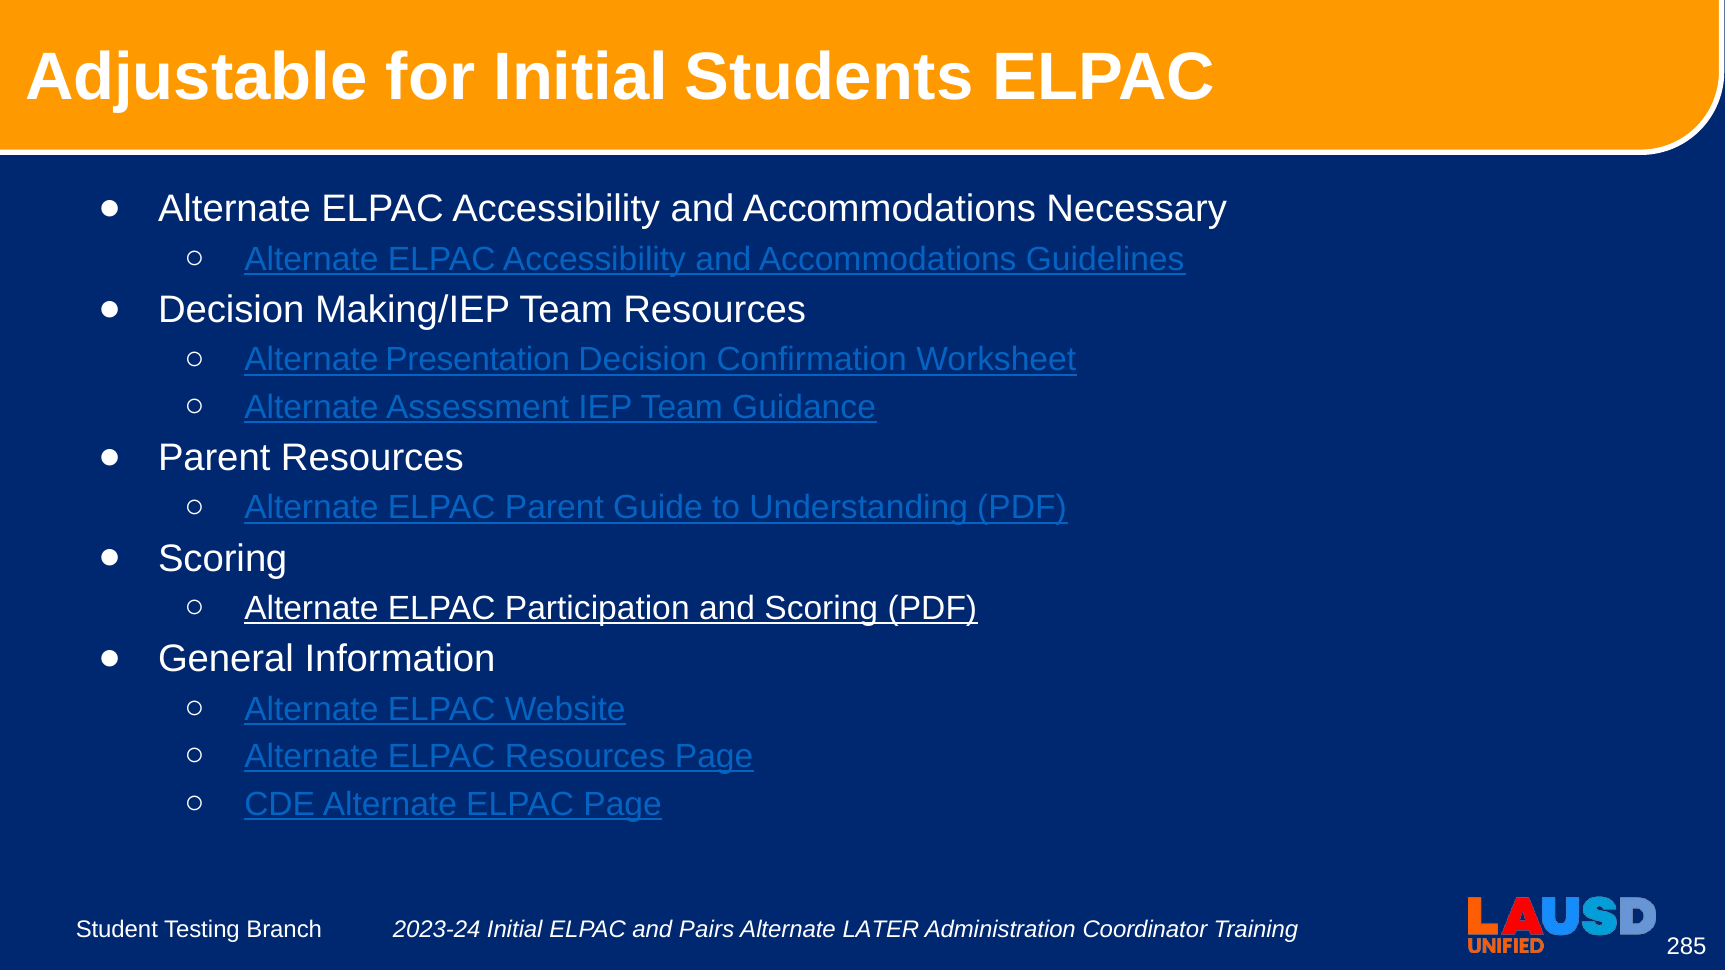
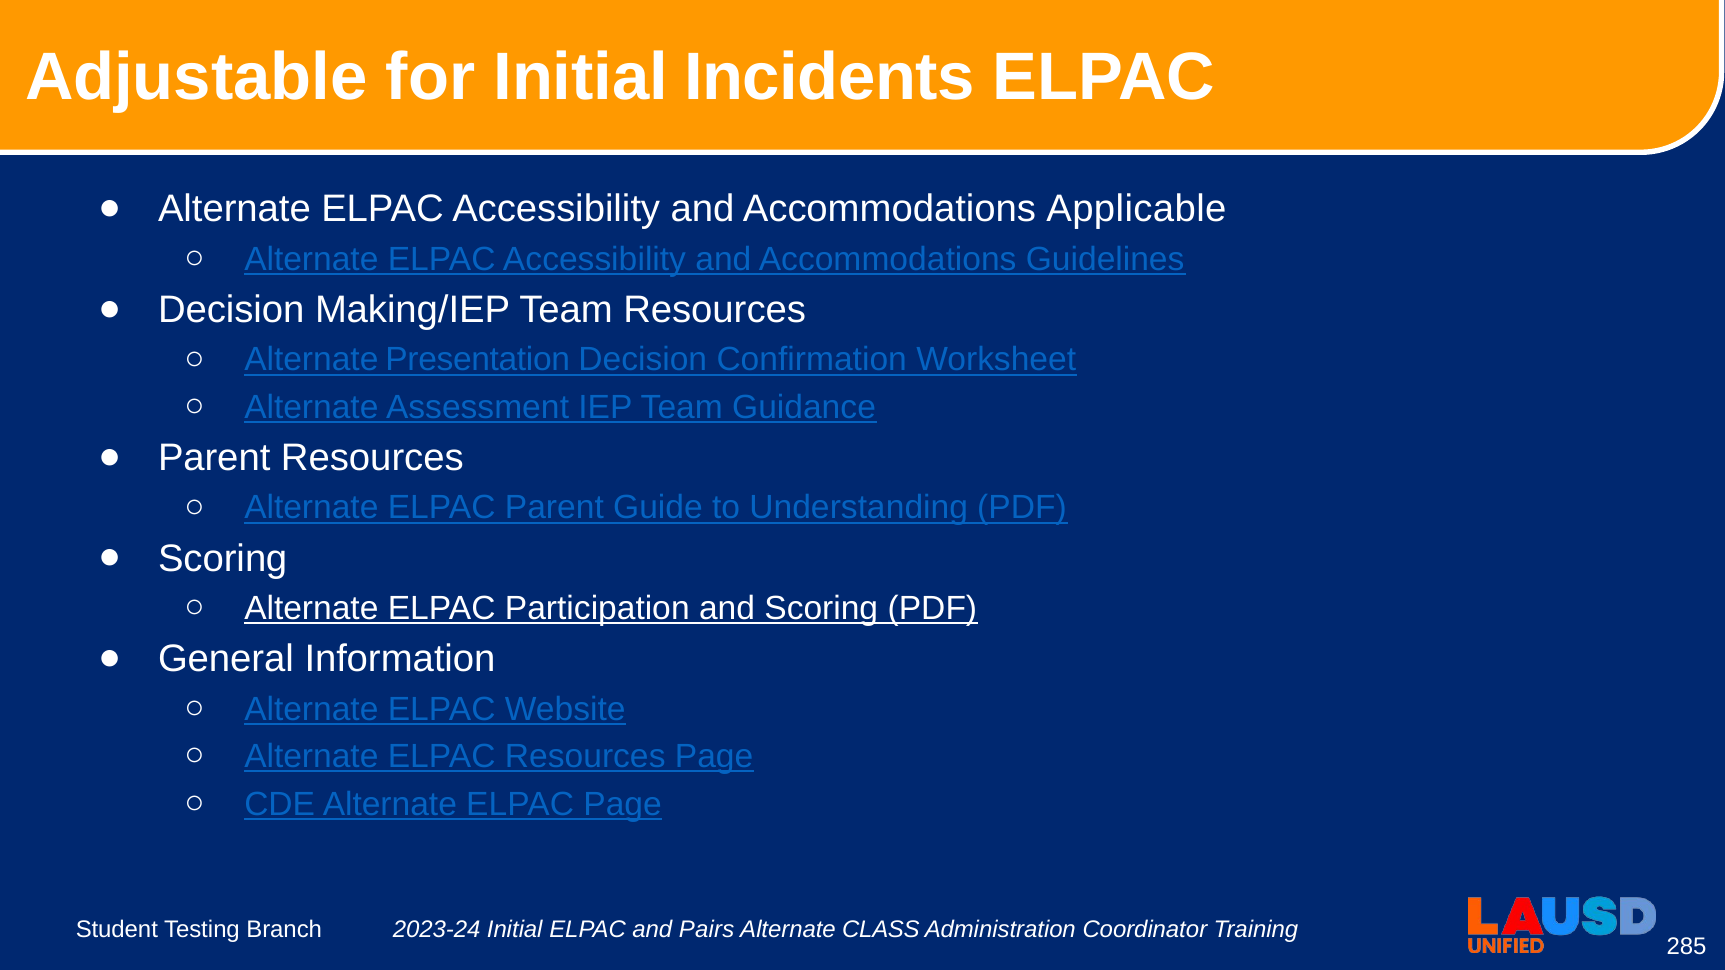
Students: Students -> Incidents (830, 78)
Necessary: Necessary -> Applicable (1136, 209)
LATER: LATER -> CLASS (881, 930)
